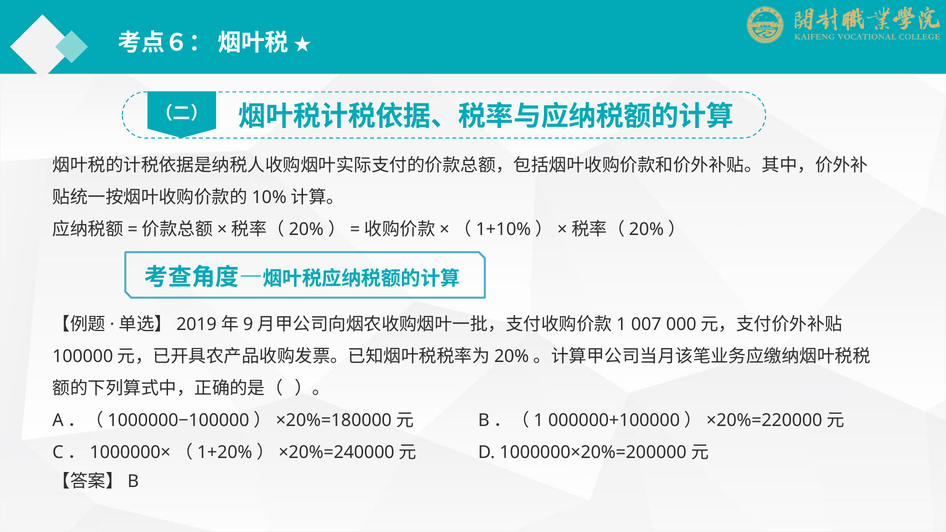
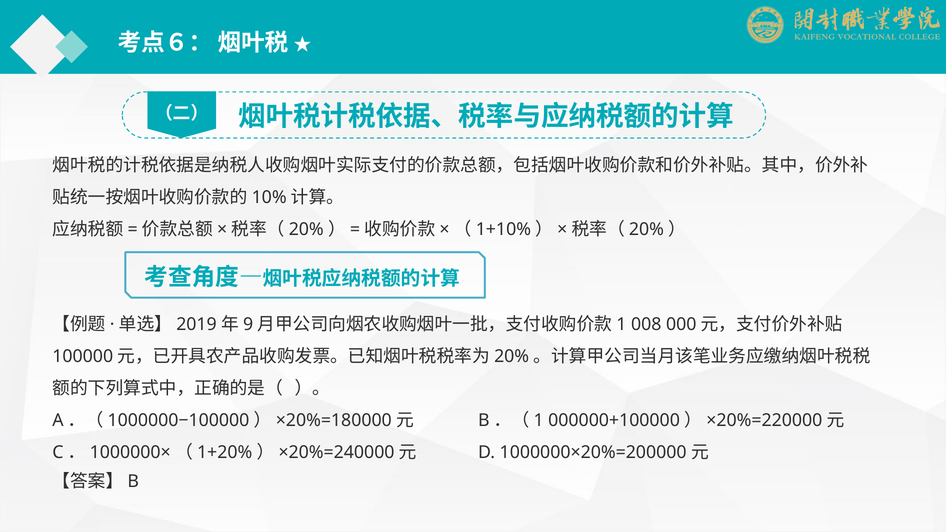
007: 007 -> 008 (646, 325)
